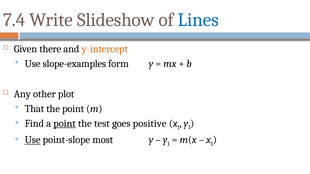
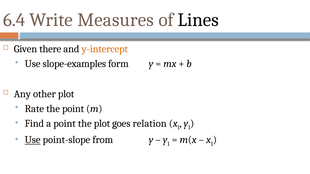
7.4: 7.4 -> 6.4 (14, 20)
Slideshow: Slideshow -> Measures (116, 20)
Lines colour: blue -> black (198, 20)
That: That -> Rate (34, 109)
point underline: present -> none (65, 124)
the test: test -> plot (102, 124)
positive: positive -> relation (150, 124)
most: most -> from (103, 140)
